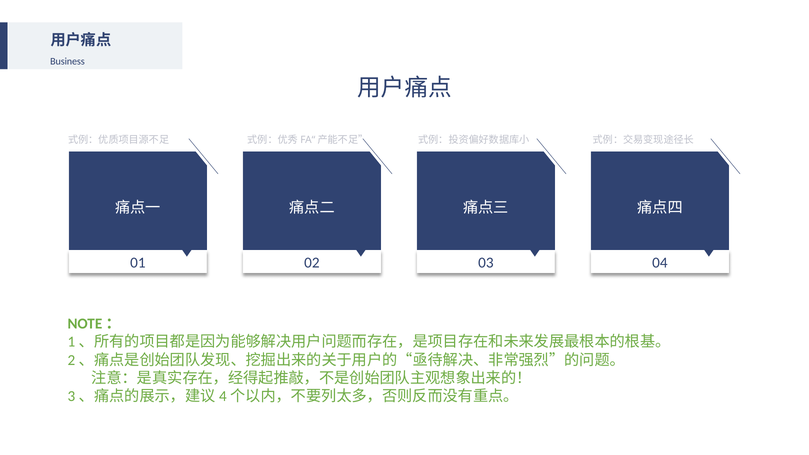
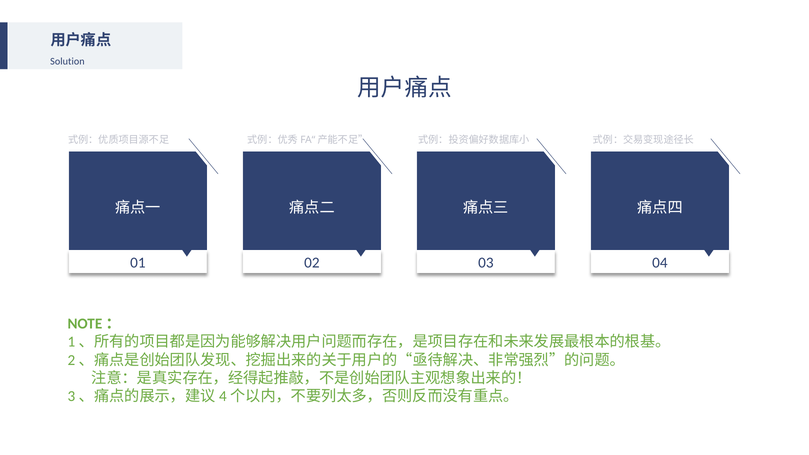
Business: Business -> Solution (67, 62)
